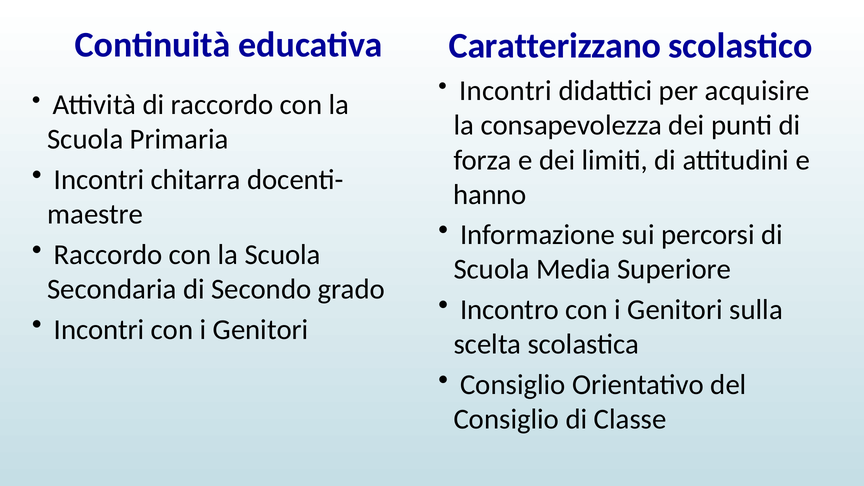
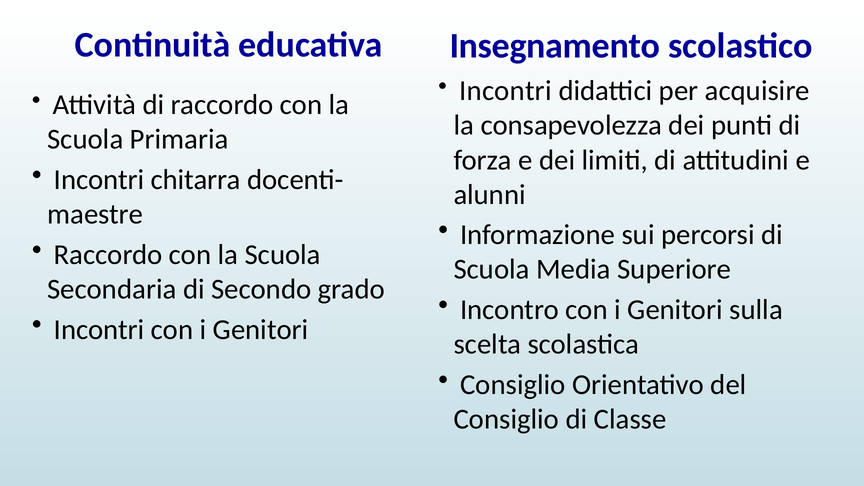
Caratterizzano: Caratterizzano -> Insegnamento (555, 46)
hanno: hanno -> alunni (490, 195)
